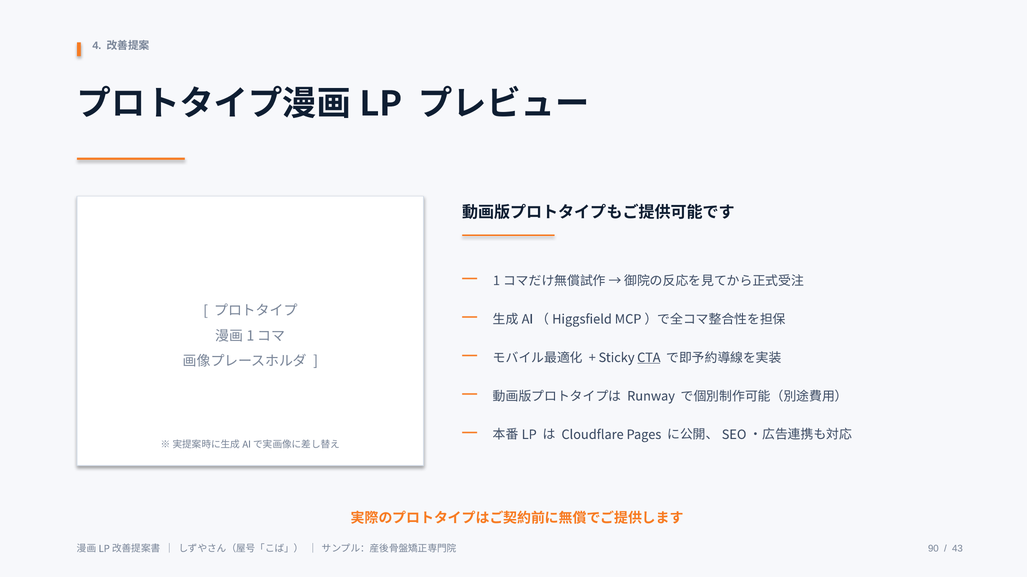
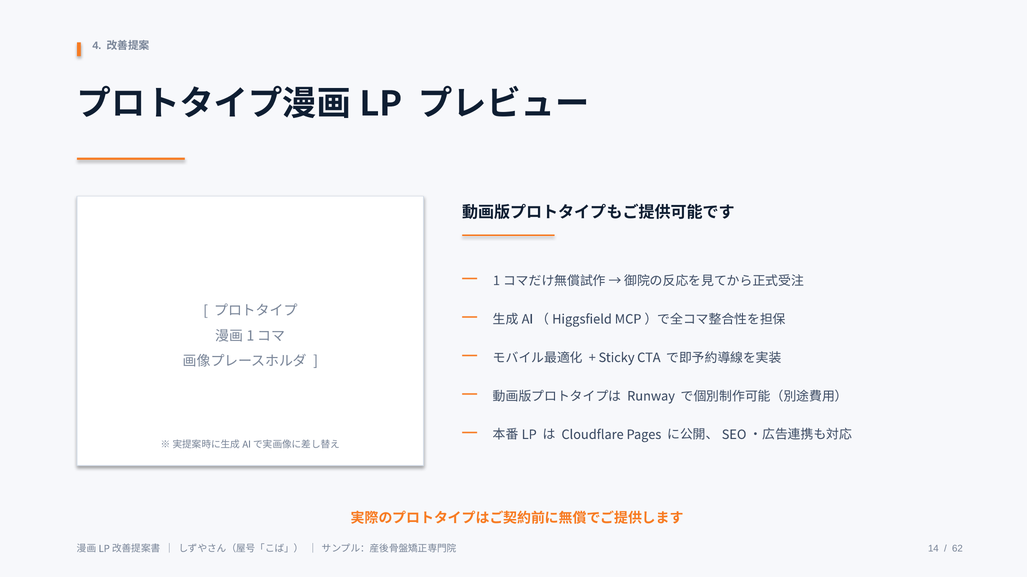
CTA underline: present -> none (649, 358)
90: 90 -> 14 (933, 549)
43: 43 -> 62 (957, 549)
